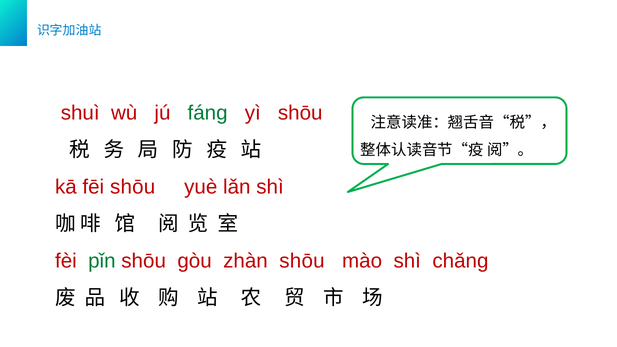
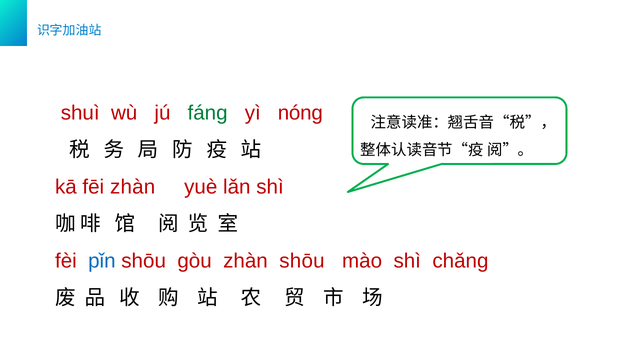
yì shōu: shōu -> nónɡ (300, 113)
fēi shōu: shōu -> zhàn (133, 187)
pǐn colour: green -> blue (102, 261)
